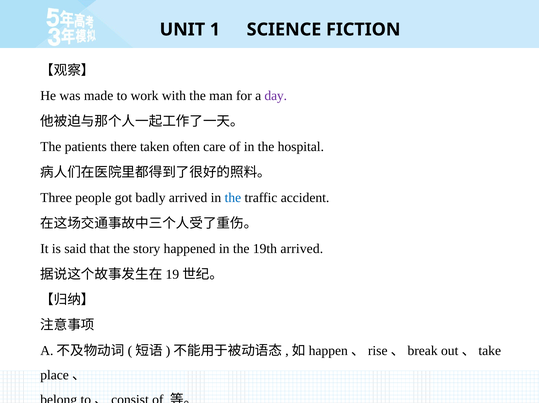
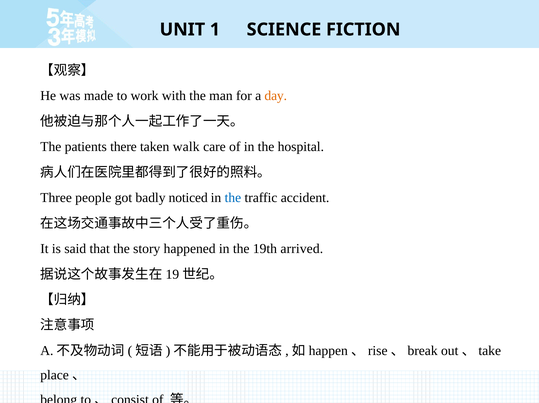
day colour: purple -> orange (276, 96)
often: often -> walk (186, 147)
badly arrived: arrived -> noticed (188, 198)
